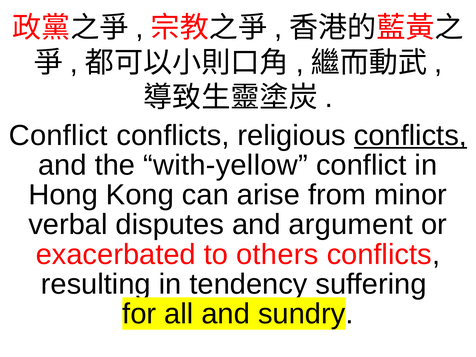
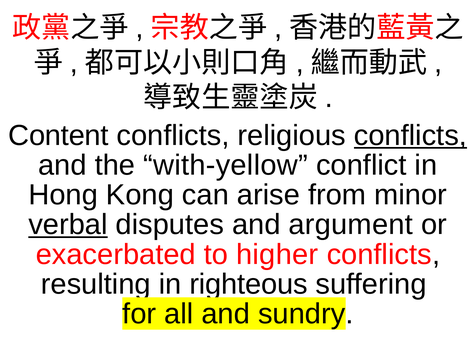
Conflict: Conflict -> Content (58, 135)
verbal underline: none -> present (68, 225)
others: others -> higher (277, 254)
tendency: tendency -> righteous (249, 284)
